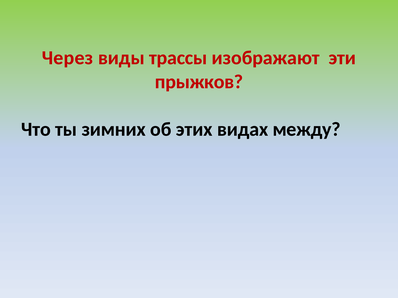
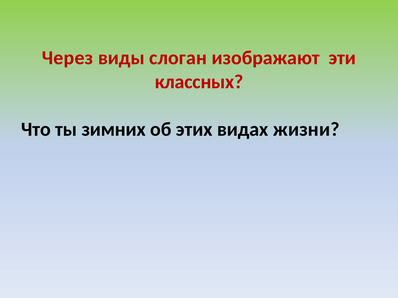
трассы: трассы -> слоган (178, 58)
прыжков: прыжков -> классных (199, 82)
между: между -> жизни (306, 130)
